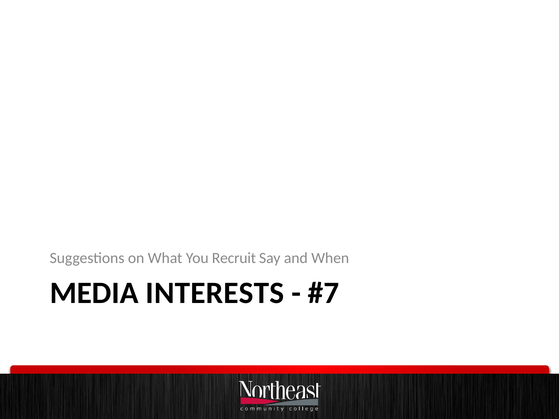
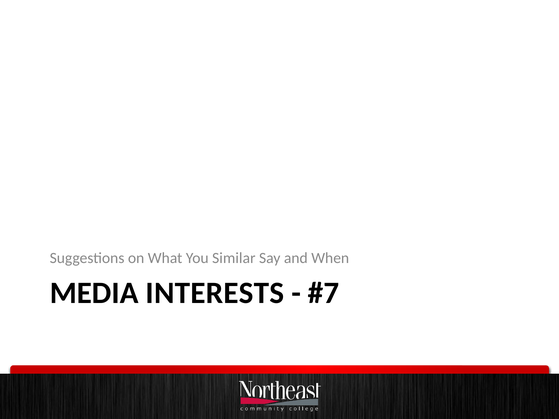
Recruit: Recruit -> Similar (234, 258)
